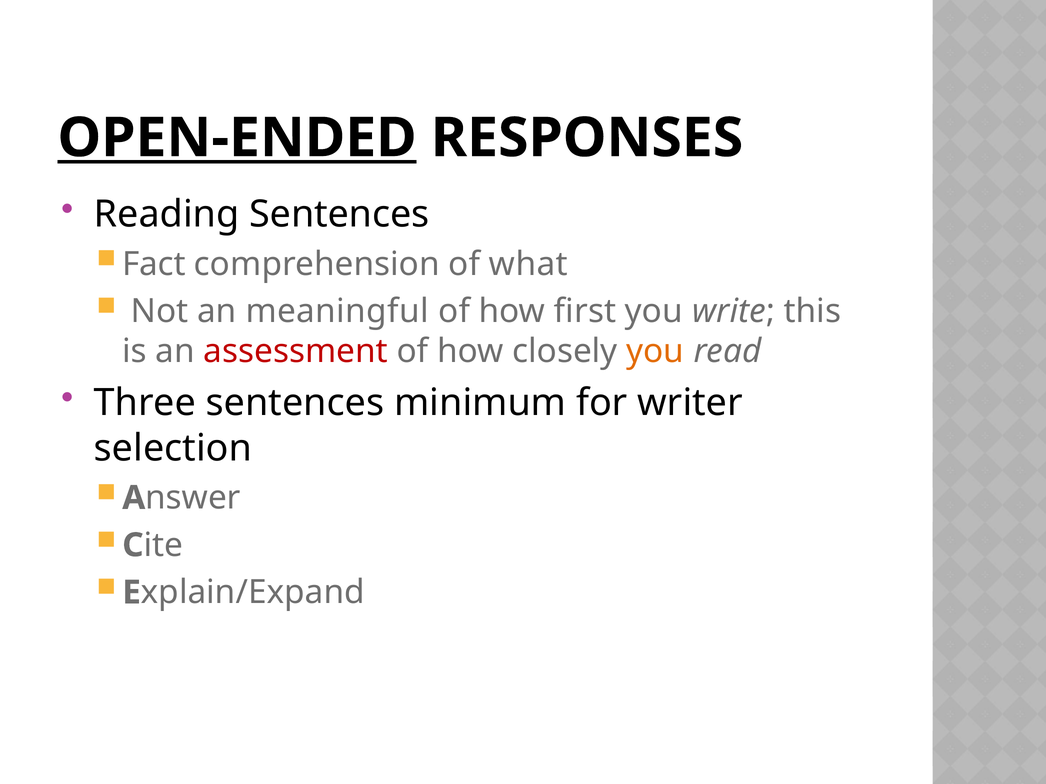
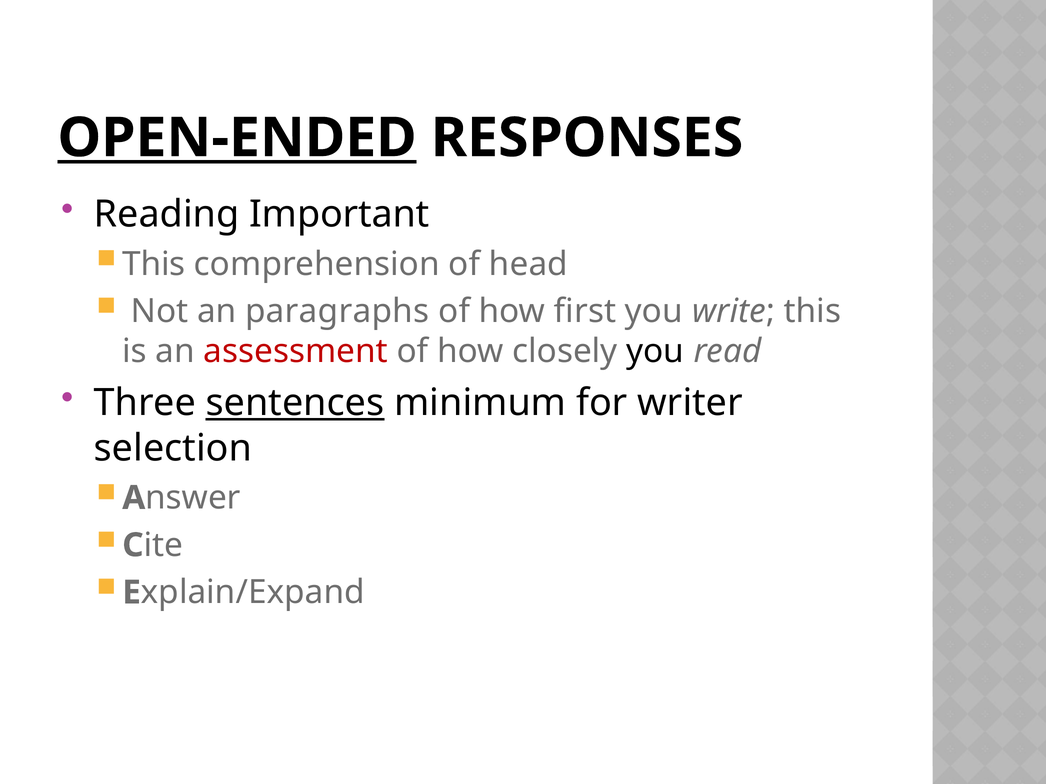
Reading Sentences: Sentences -> Important (339, 215)
Fact: Fact -> This (154, 264)
what: what -> head (528, 264)
meaningful: meaningful -> paragraphs (337, 312)
you colour: orange -> black (655, 352)
sentences underline: none -> present (295, 403)
